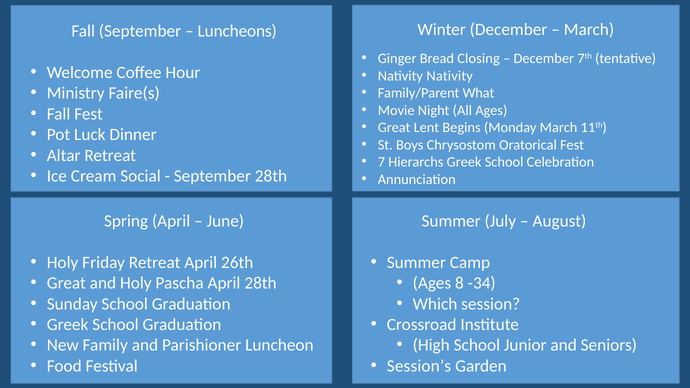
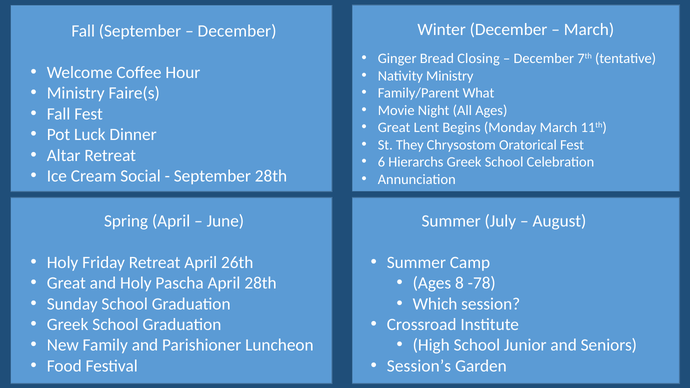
Luncheons: Luncheons -> December (237, 31)
Nativity Nativity: Nativity -> Ministry (450, 76)
Boys: Boys -> They (410, 145)
7: 7 -> 6 (381, 162)
-34: -34 -> -78 (482, 283)
